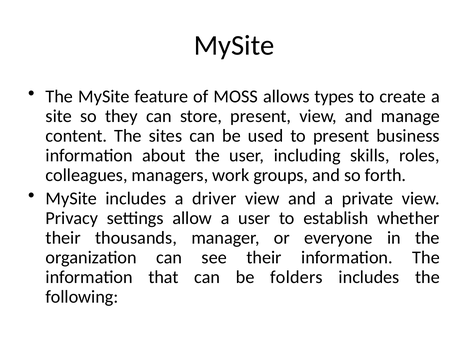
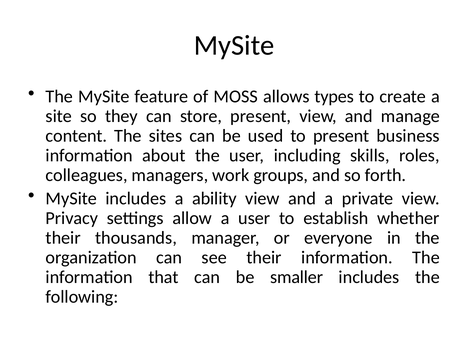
driver: driver -> ability (214, 198)
folders: folders -> smaller (297, 277)
